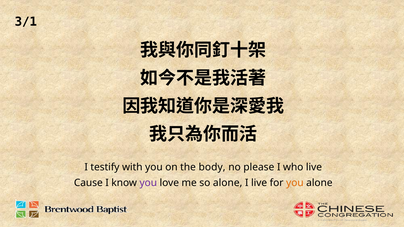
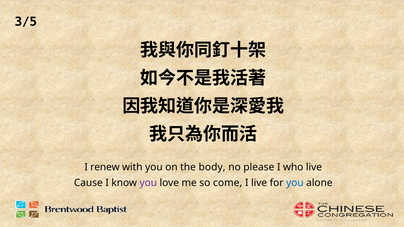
3/1: 3/1 -> 3/5 (26, 22)
testify: testify -> renew (105, 167)
so alone: alone -> come (228, 183)
you colour: orange -> blue (295, 183)
